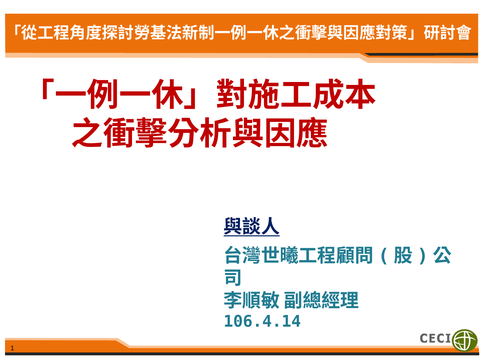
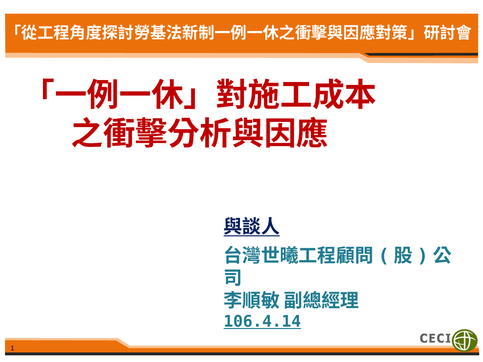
106.4.14 underline: none -> present (262, 322)
